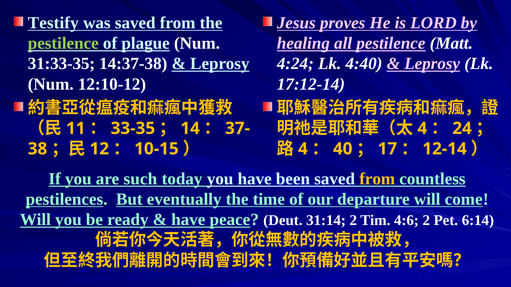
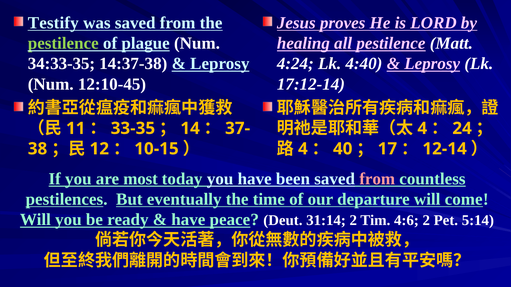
31:33-35: 31:33-35 -> 34:33-35 (61, 64)
12:10-12: 12:10-12 -> 12:10-45 (112, 84)
such: such -> most (141, 179)
from colour: yellow -> pink (377, 179)
6:14: 6:14 -> 5:14 (478, 221)
